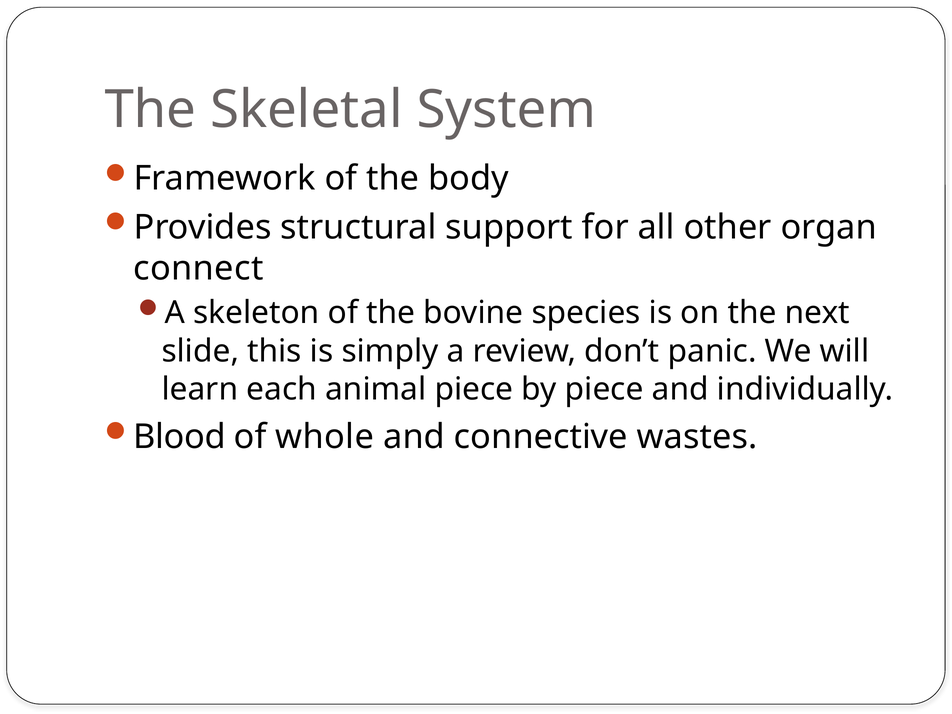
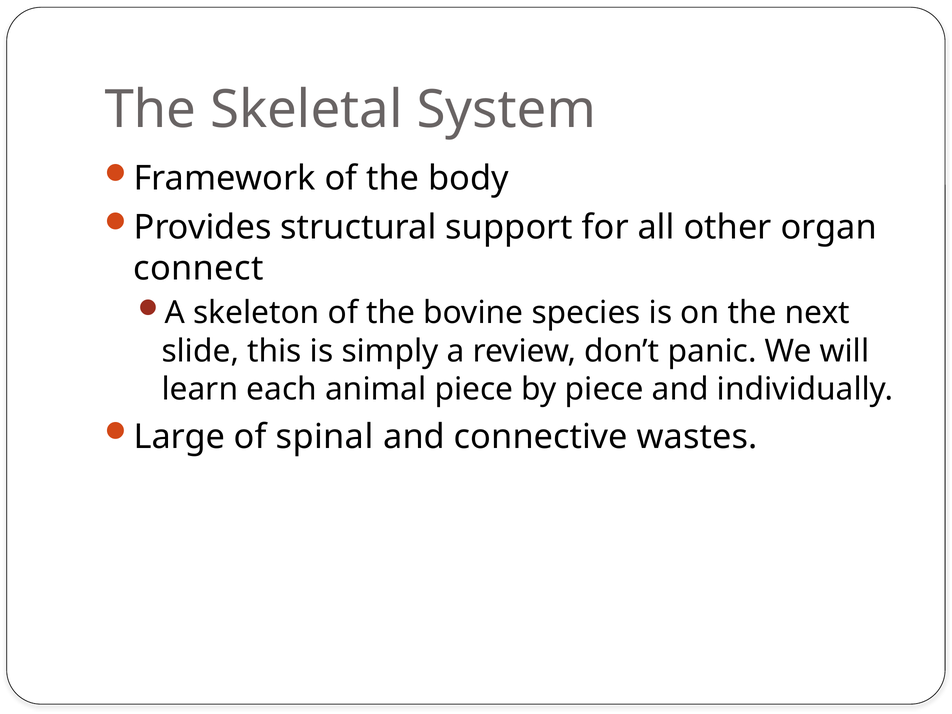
Blood: Blood -> Large (179, 437)
whole: whole -> spinal (325, 437)
